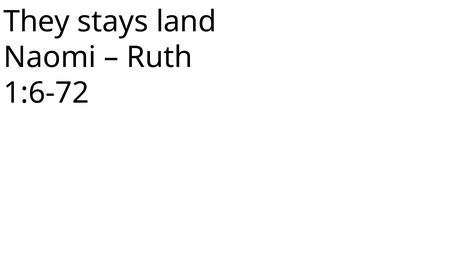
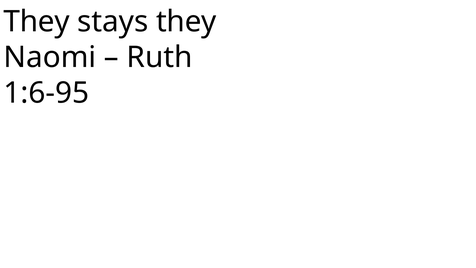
stays land: land -> they (186, 22)
1:6-72: 1:6-72 -> 1:6-95 (46, 93)
